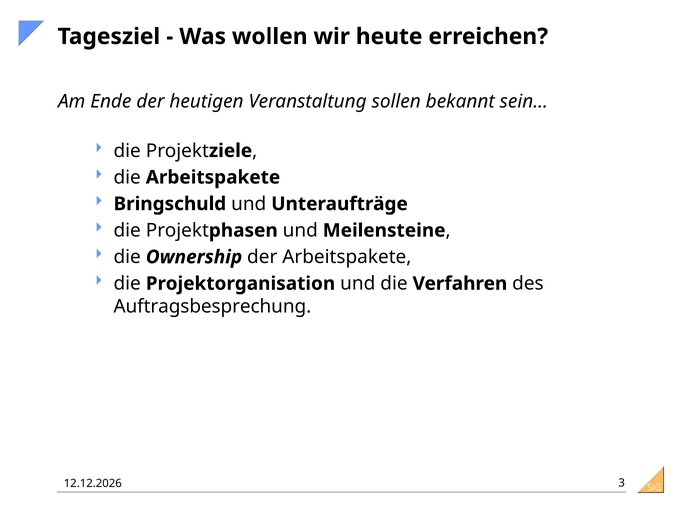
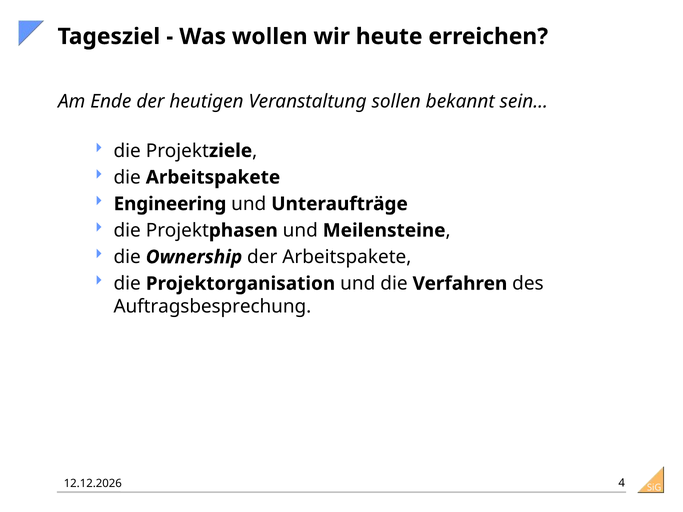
Bringschuld: Bringschuld -> Engineering (170, 204)
3: 3 -> 4 (622, 483)
